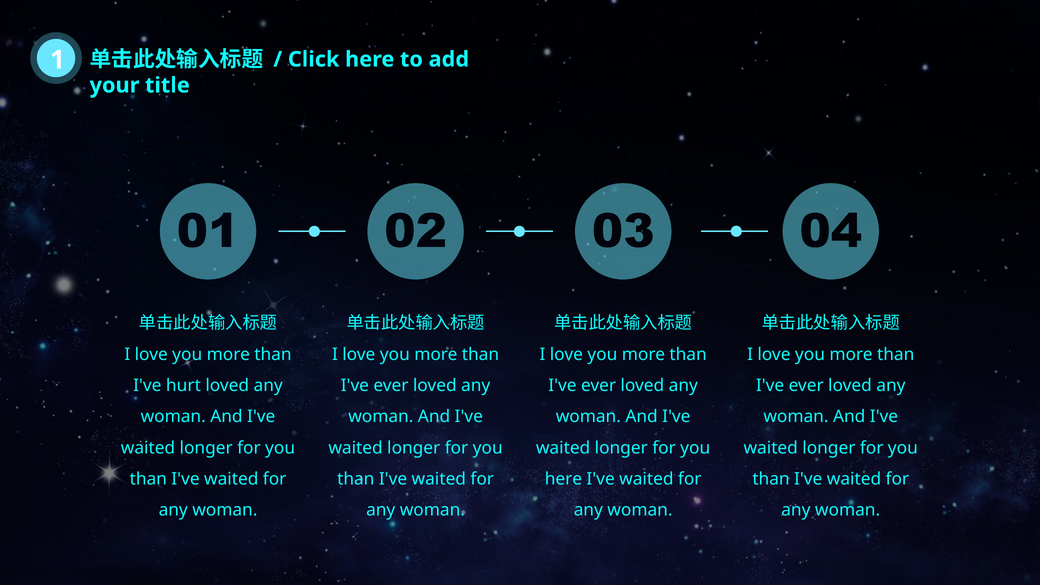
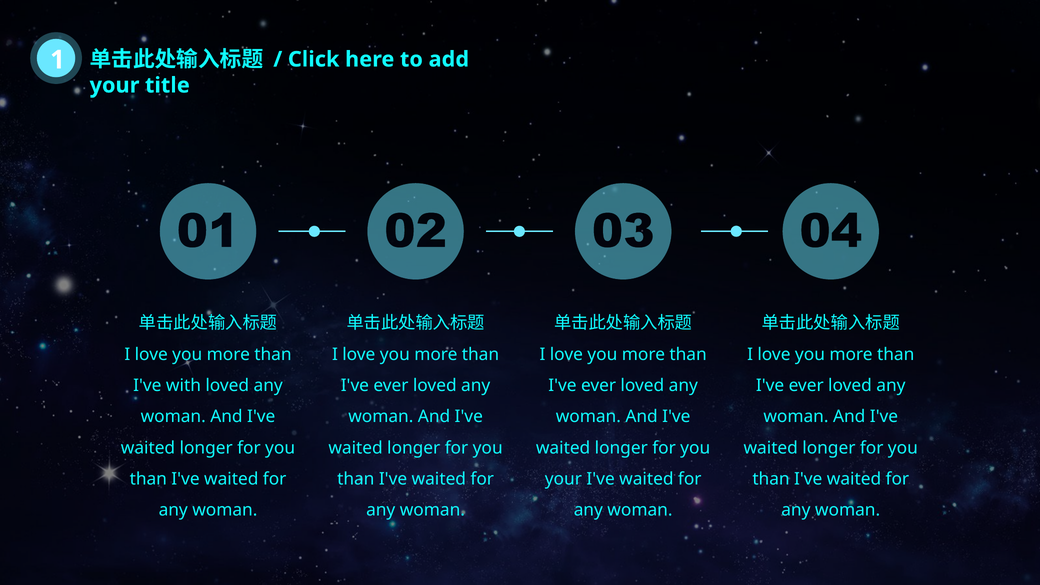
hurt: hurt -> with (183, 386)
here: here -> your (563, 479)
